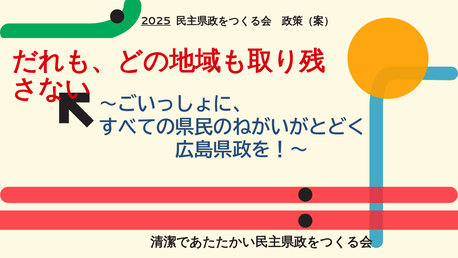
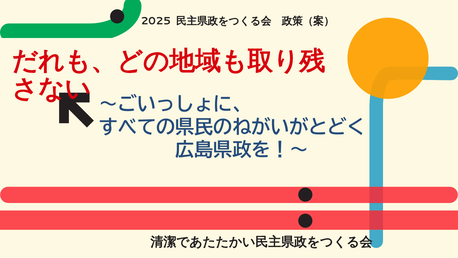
2025 underline: present -> none (156, 21)
